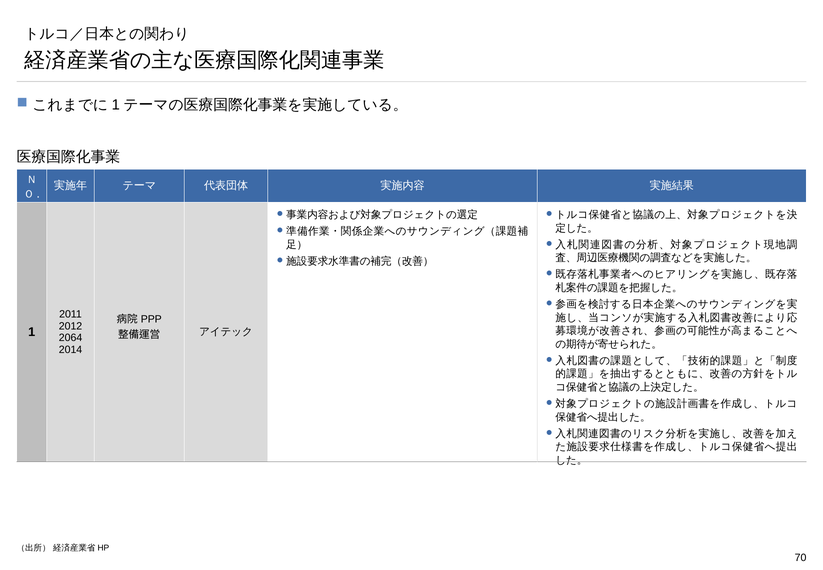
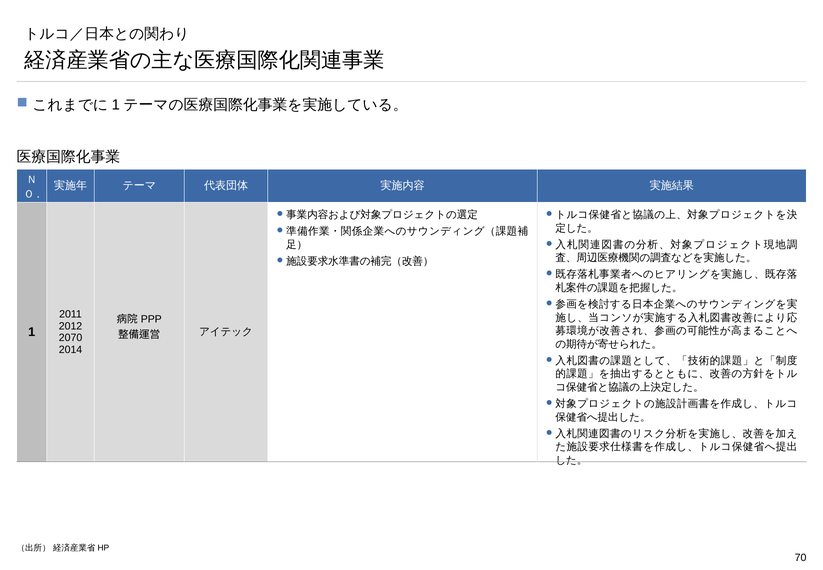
2064: 2064 -> 2070 (71, 338)
